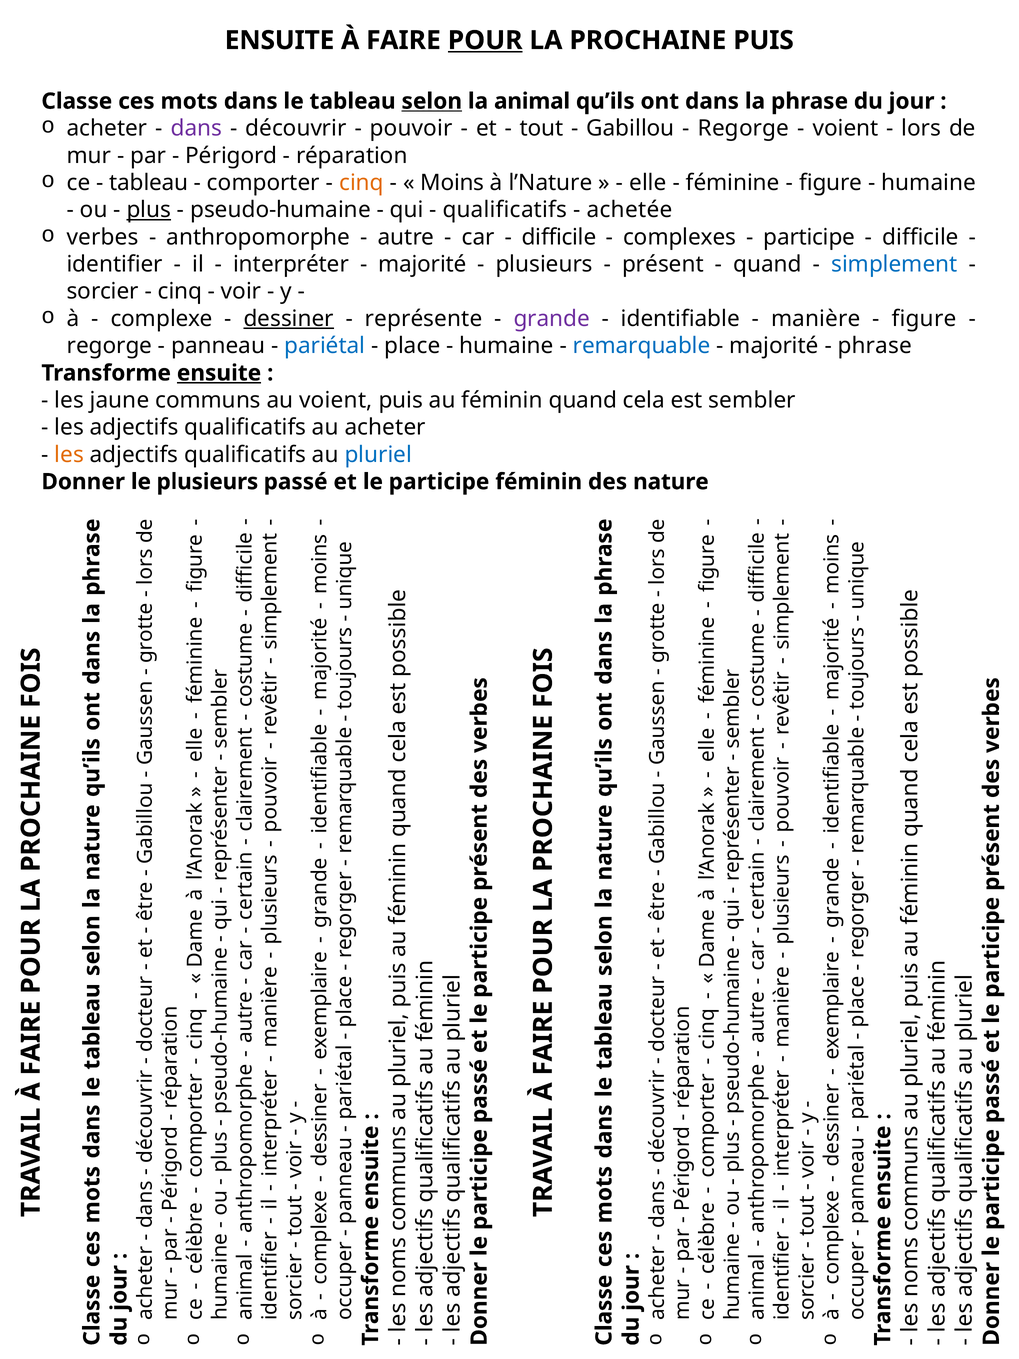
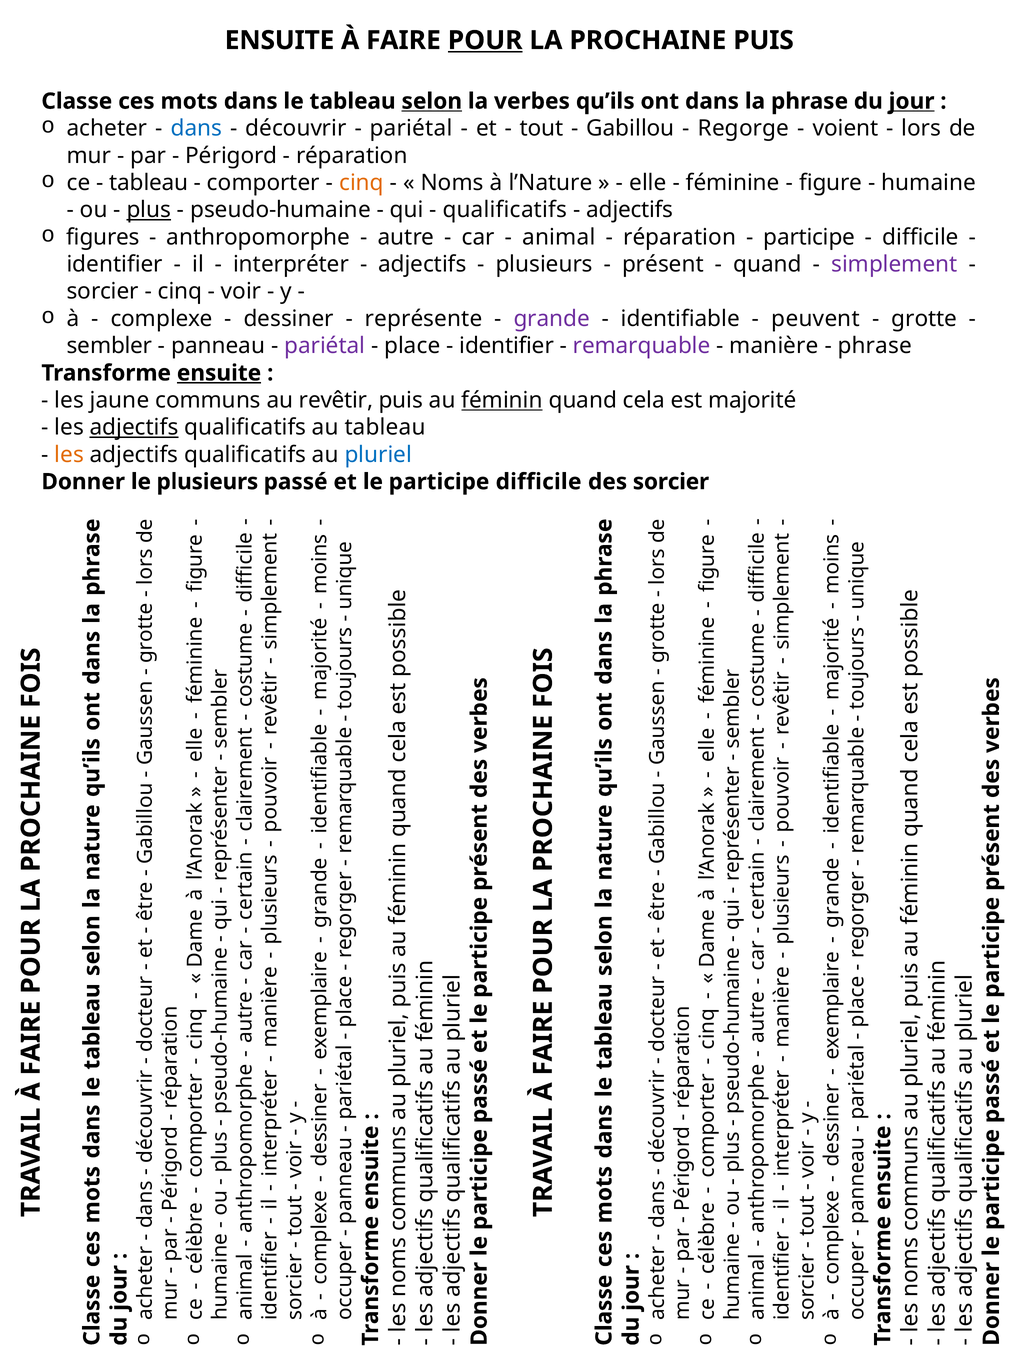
animal: animal -> verbes (532, 101)
jour underline: none -> present (912, 101)
dans colour: purple -> blue (196, 128)
pouvoir: pouvoir -> pariétal (411, 128)
Moins: Moins -> Noms (452, 183)
achetée: achetée -> adjectifs (630, 210)
verbes: verbes -> figures (103, 237)
difficile: difficile -> animal (559, 237)
complexes: complexes -> réparation (680, 237)
majorité: majorité -> adjectifs (422, 264)
simplement colour: blue -> purple (894, 264)
dessiner underline: present -> none (289, 319)
manière: manière -> peuvent (816, 319)
figure: figure -> grotte (924, 319)
regorge: regorge -> sembler (110, 346)
pariétal colour: blue -> purple (325, 346)
humaine: humaine -> identifier (507, 346)
remarquable colour: blue -> purple (642, 346)
majorité: majorité -> manière (774, 346)
au voient: voient -> revêtir (336, 400)
féminin underline: none -> present (502, 400)
sembler: sembler -> majorité (752, 400)
adjectifs underline: none -> present (134, 427)
au acheter: acheter -> tableau (385, 427)
participe féminin: féminin -> difficile (539, 482)
des nature: nature -> sorcier (671, 482)
